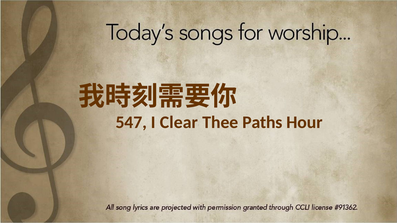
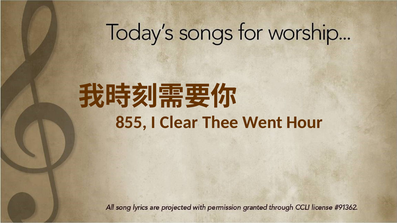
547: 547 -> 855 (131, 123)
Paths: Paths -> Went (262, 123)
